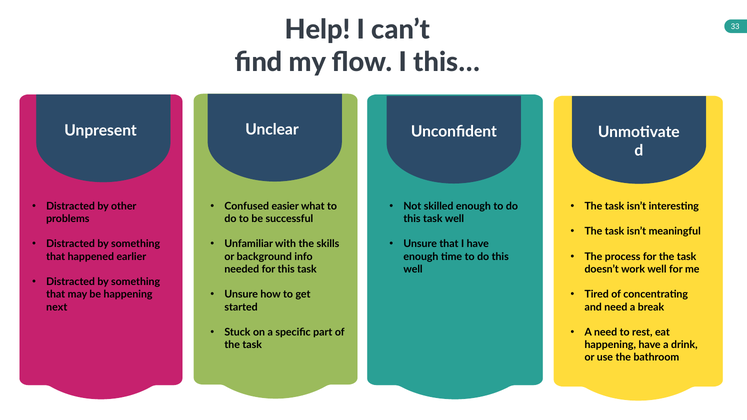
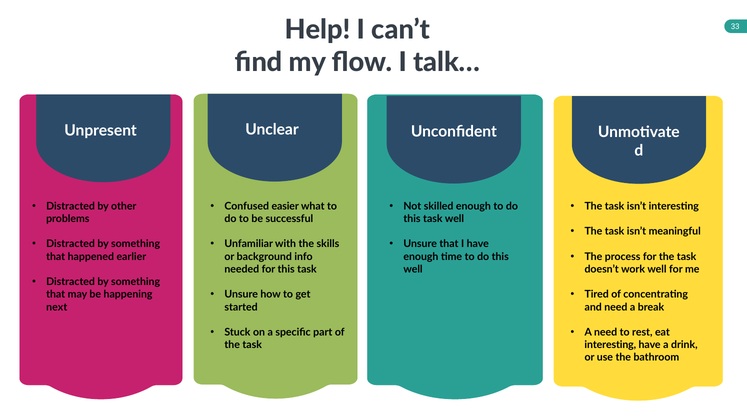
this…: this… -> talk… (447, 62)
happening: happening -> interesting (610, 345)
